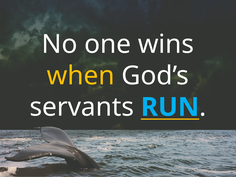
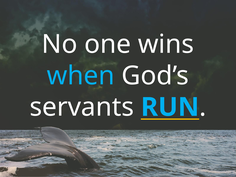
when colour: yellow -> light blue (81, 76)
